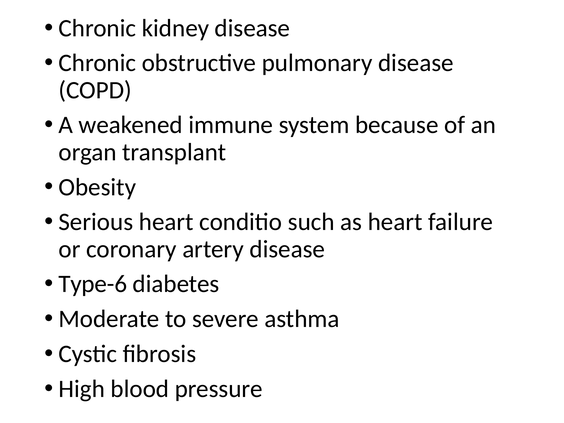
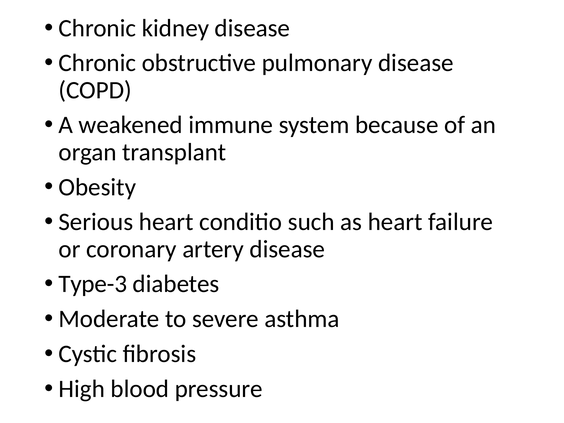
Type-6: Type-6 -> Type-3 (93, 284)
